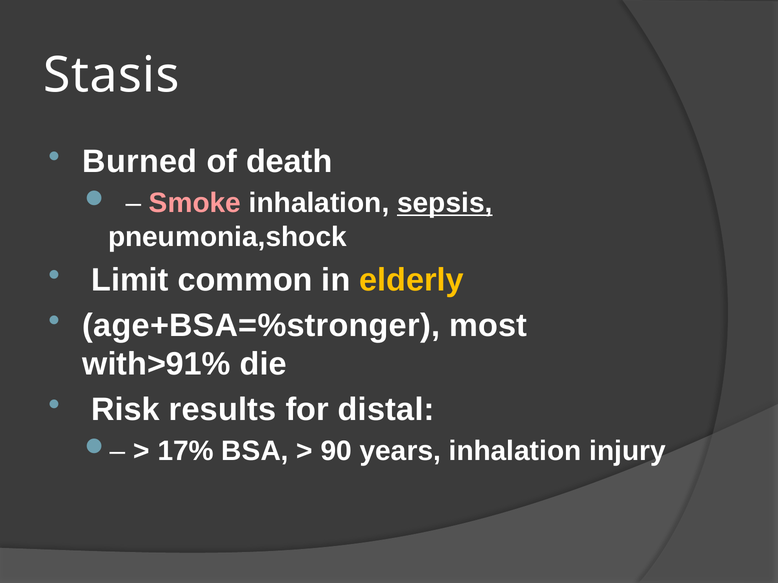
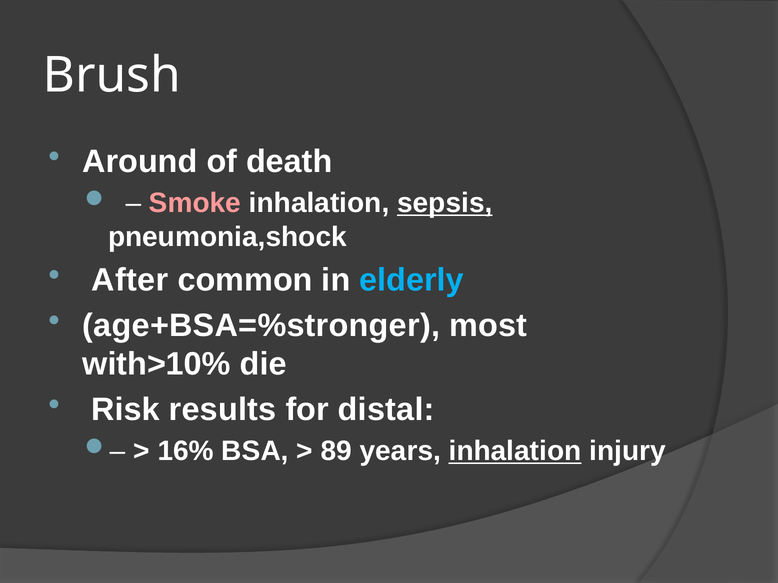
Stasis: Stasis -> Brush (112, 75)
Burned: Burned -> Around (140, 162)
Limit: Limit -> After (130, 280)
elderly colour: yellow -> light blue (412, 280)
with>91%: with>91% -> with>10% (157, 365)
17%: 17% -> 16% (186, 452)
90: 90 -> 89 (336, 452)
inhalation underline: none -> present (515, 452)
